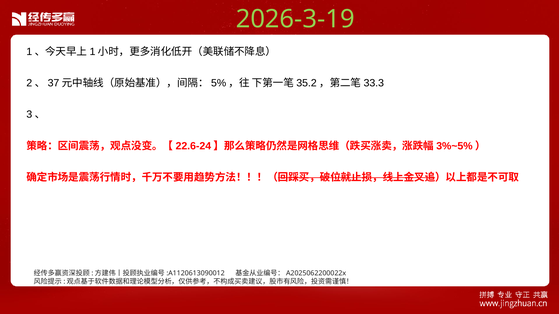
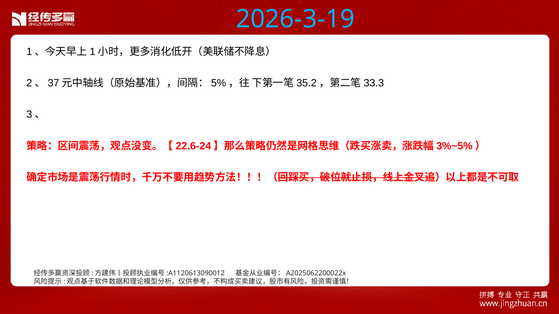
2026-3-19 colour: light green -> light blue (295, 19)
